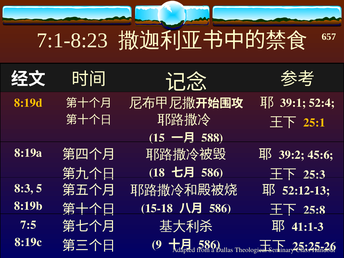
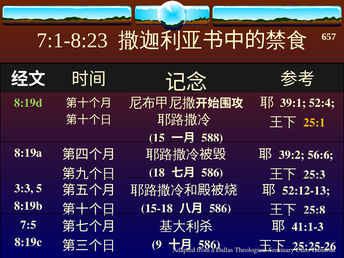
8:19d colour: yellow -> light green (28, 103)
45:6: 45:6 -> 56:6 (321, 155)
8:3: 8:3 -> 3:3 (24, 188)
